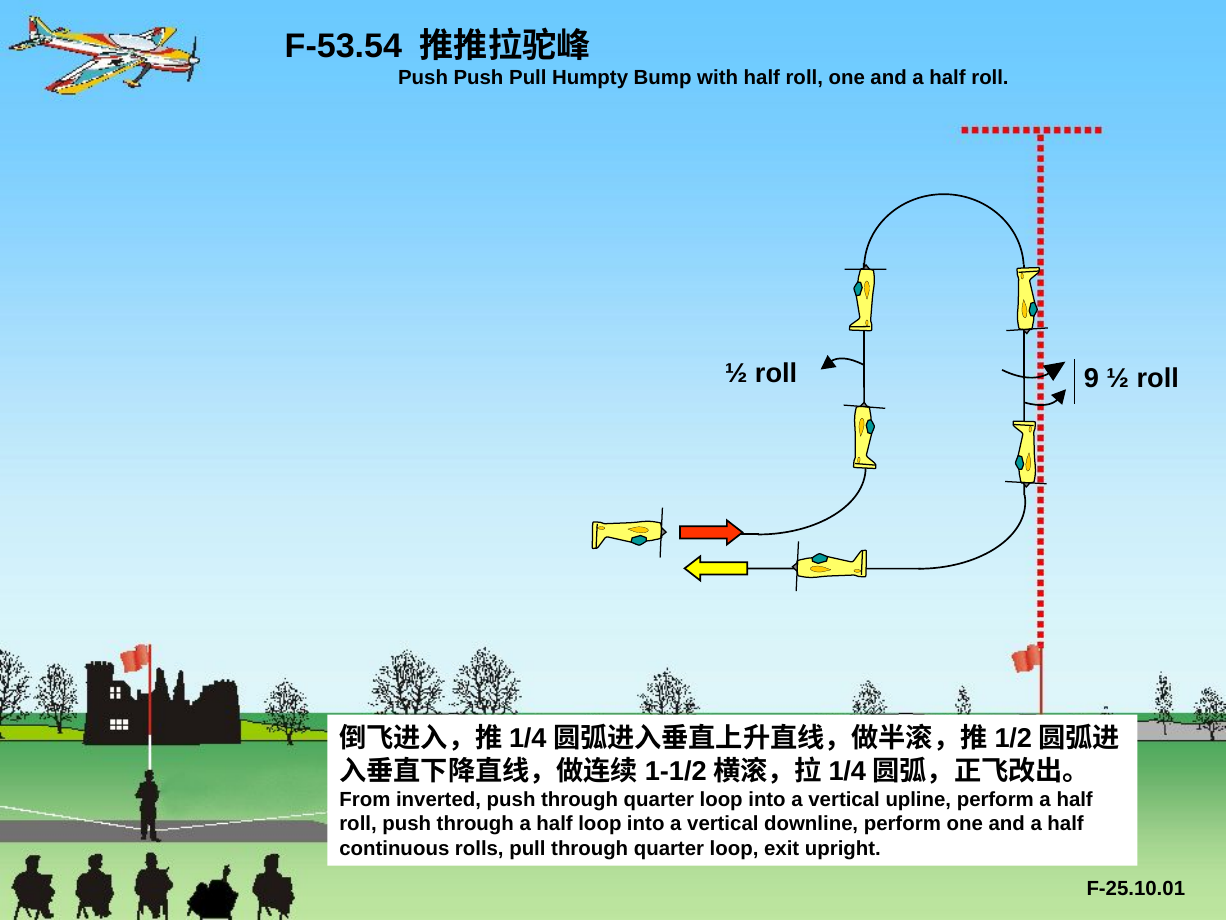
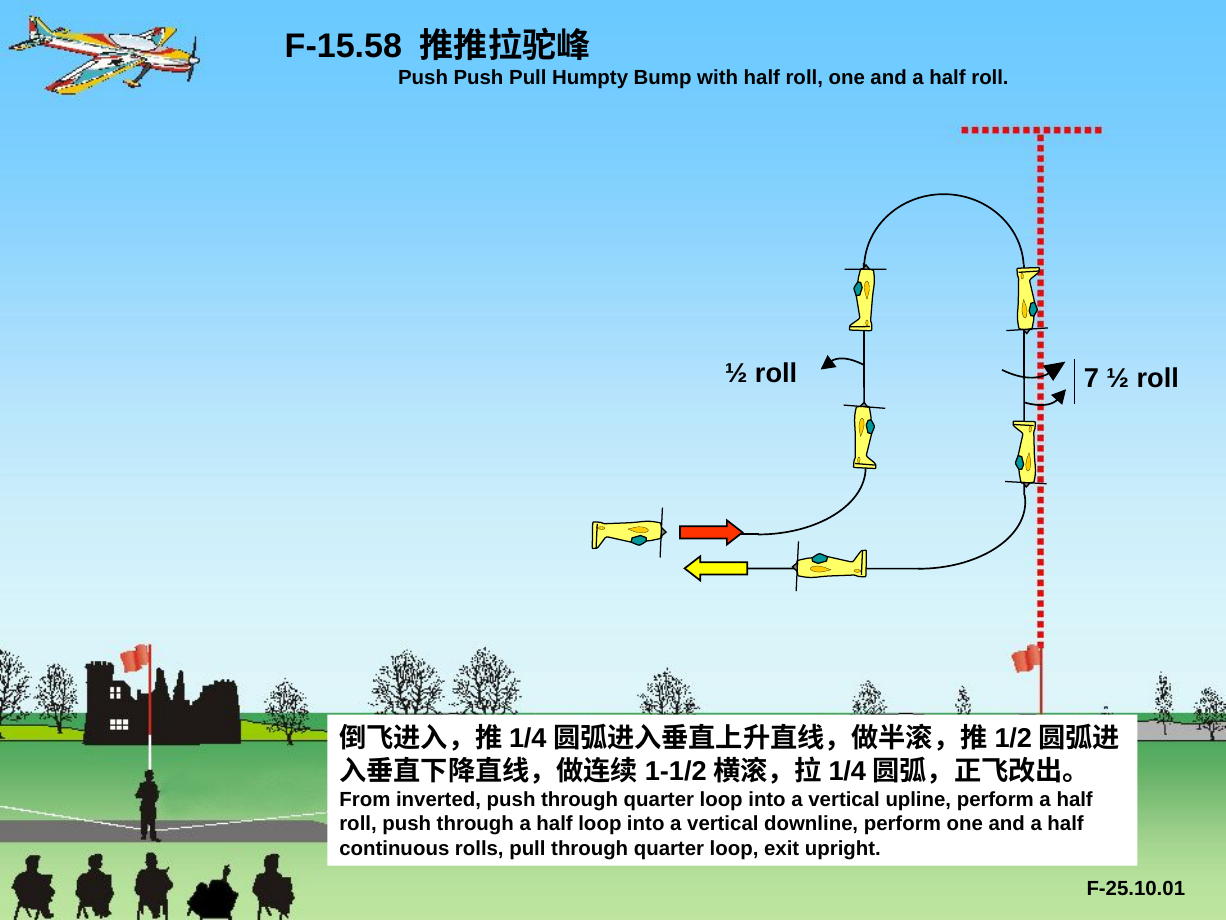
F-53.54: F-53.54 -> F-15.58 (343, 46)
9: 9 -> 7 (1092, 379)
